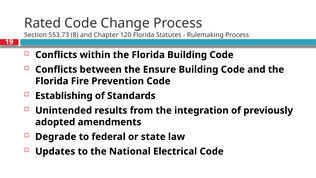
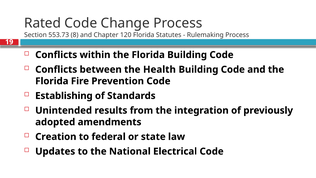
Ensure: Ensure -> Health (159, 69)
Degrade: Degrade -> Creation (56, 137)
